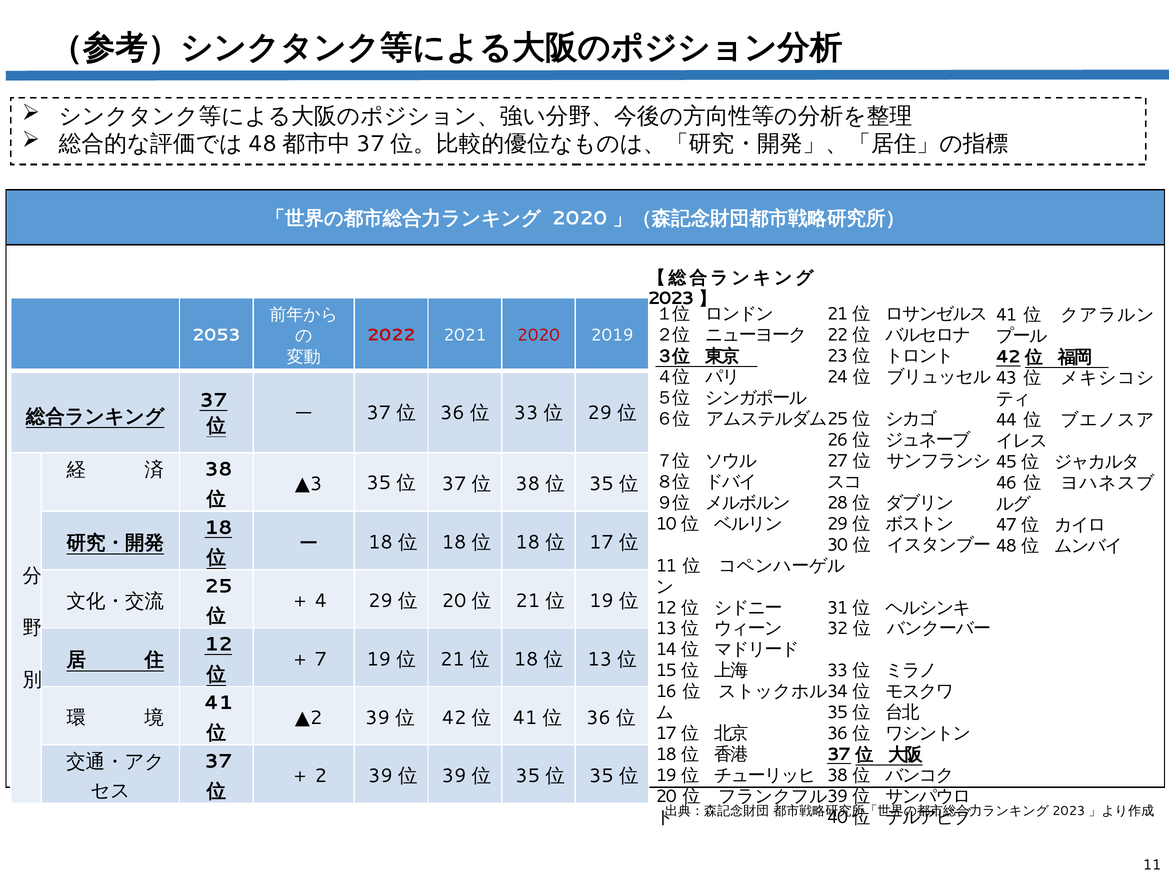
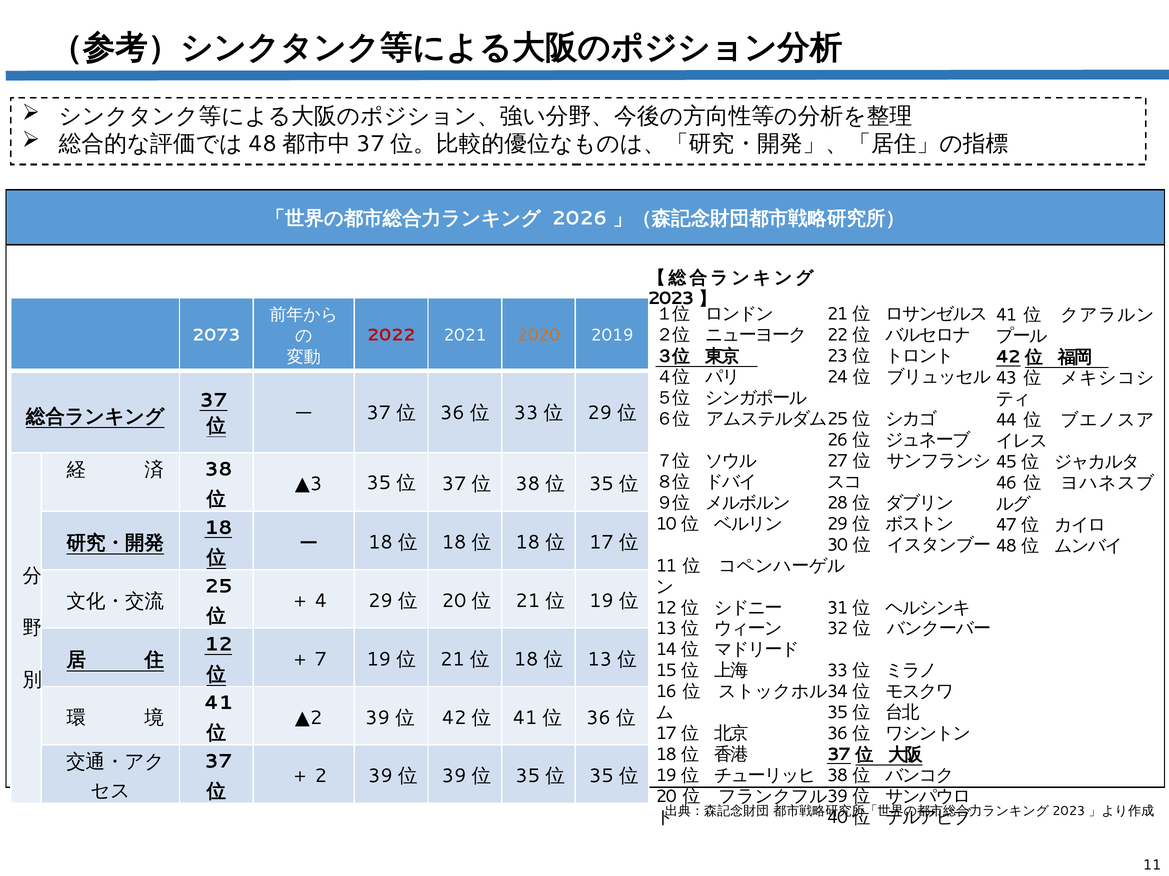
2020: 2020 -> 2026 (579, 218)
2053: 2053 -> 2073 (216, 336)
2020 colour: red -> orange (539, 336)
